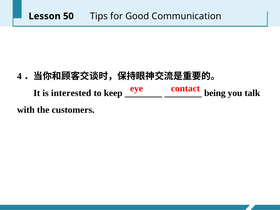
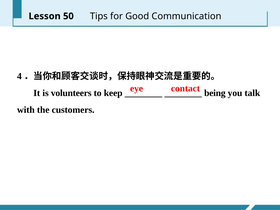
interested: interested -> volunteers (71, 93)
